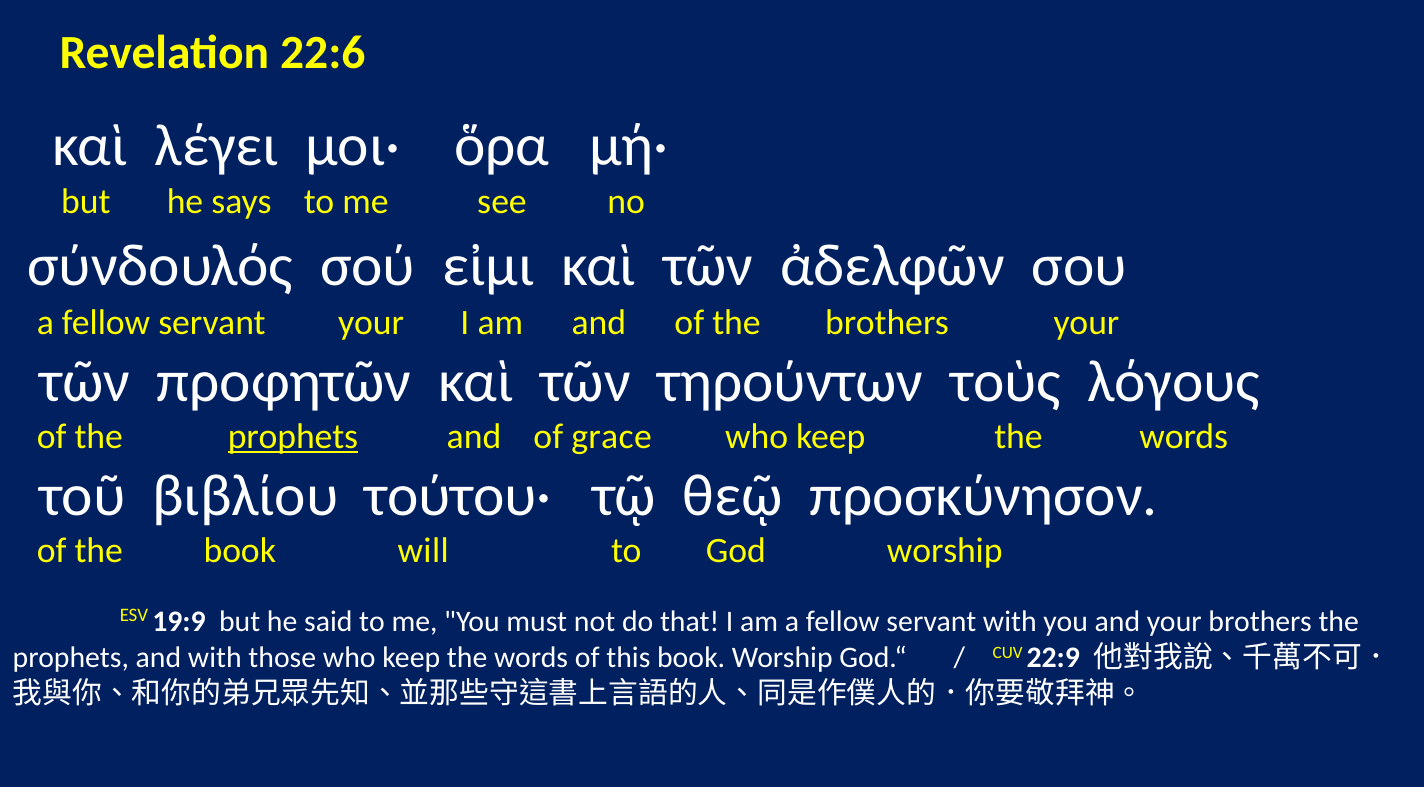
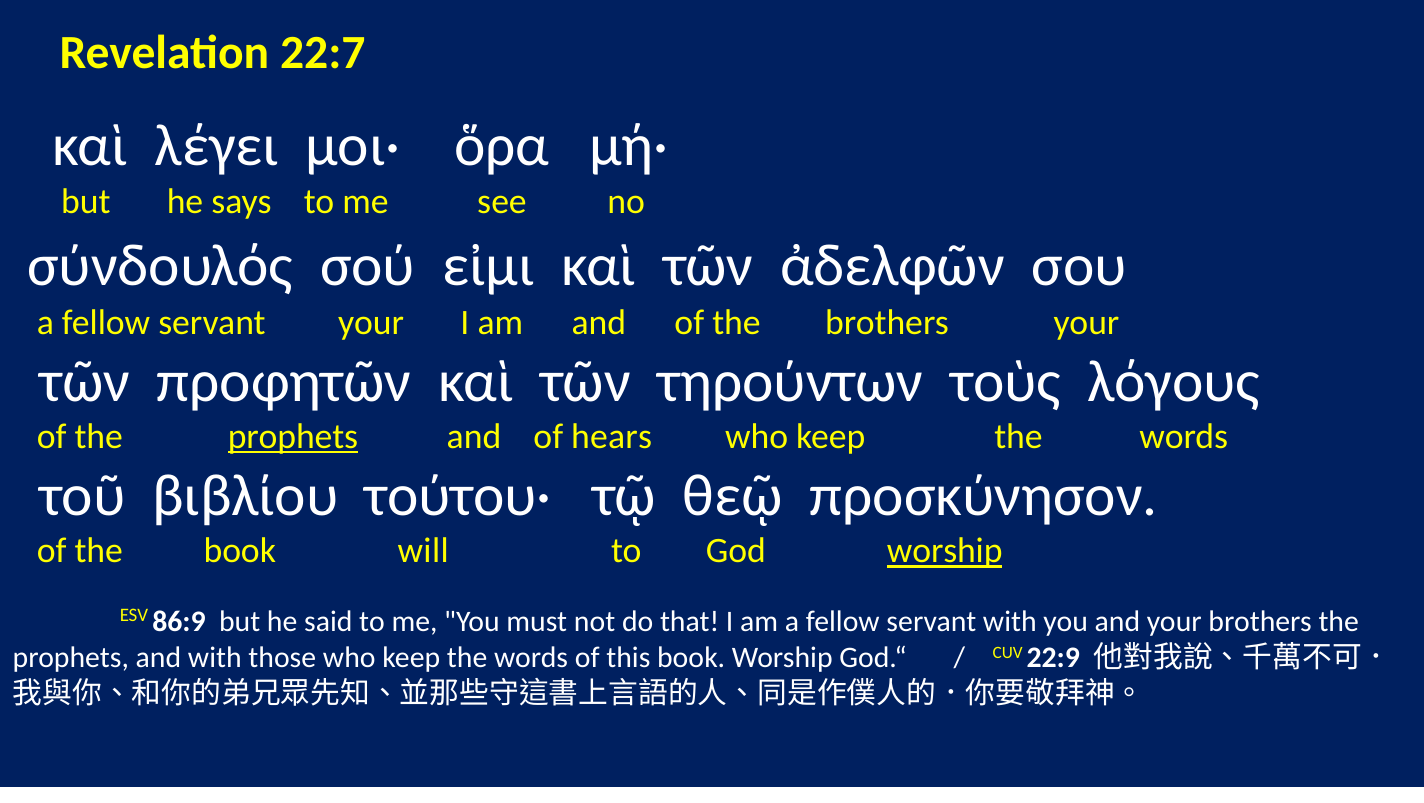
22:6: 22:6 -> 22:7 (323, 52)
grace: grace -> hears (612, 437)
worship underline: none -> present (945, 551)
19:9: 19:9 -> 86:9 (179, 621)
